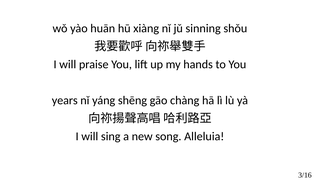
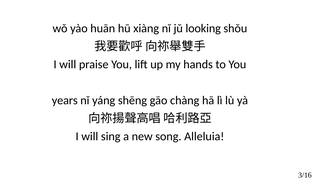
sinning: sinning -> looking (203, 28)
